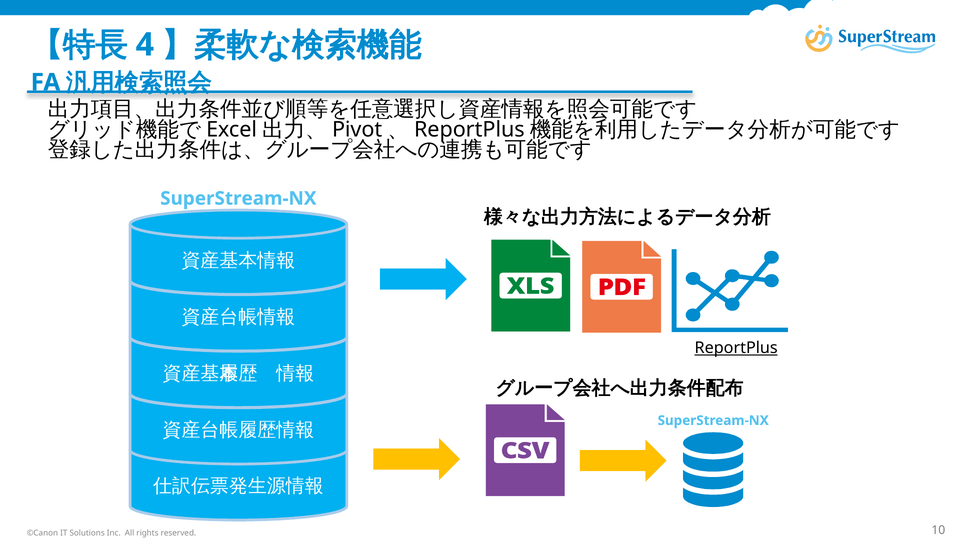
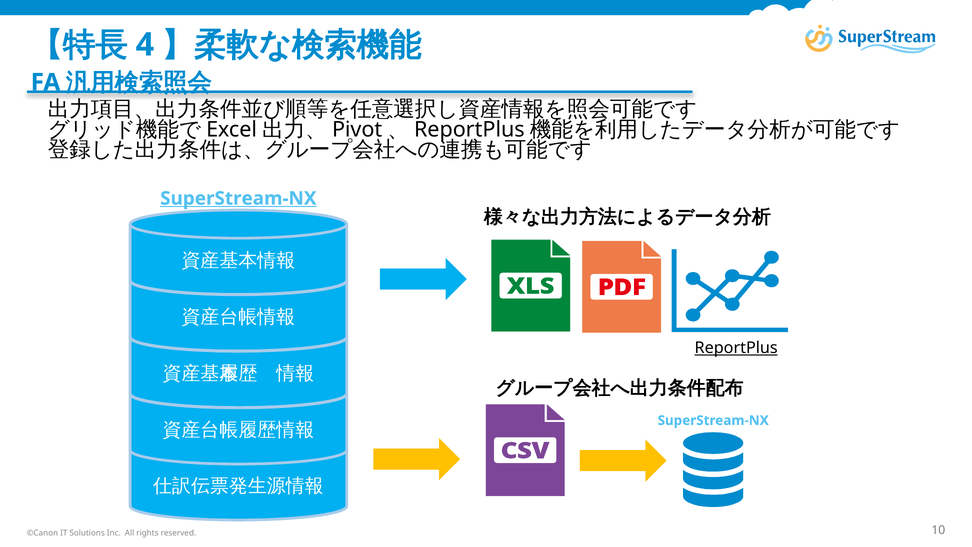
SuperStream-NX underline: none -> present (238, 198)
